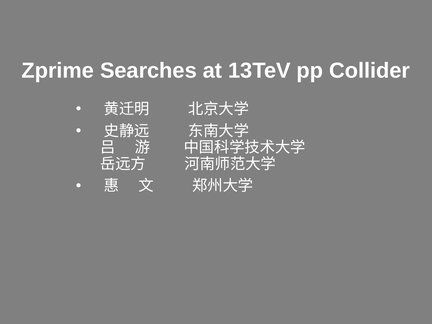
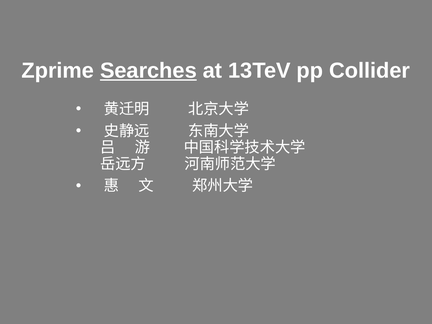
Searches underline: none -> present (148, 71)
